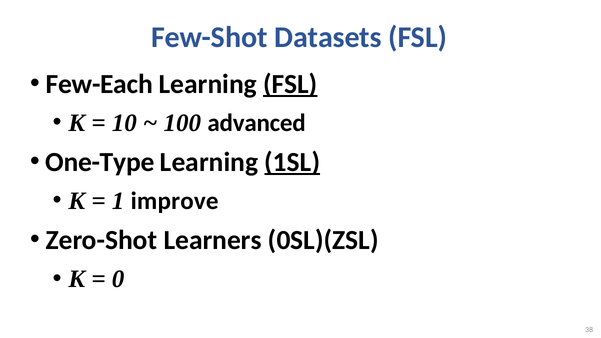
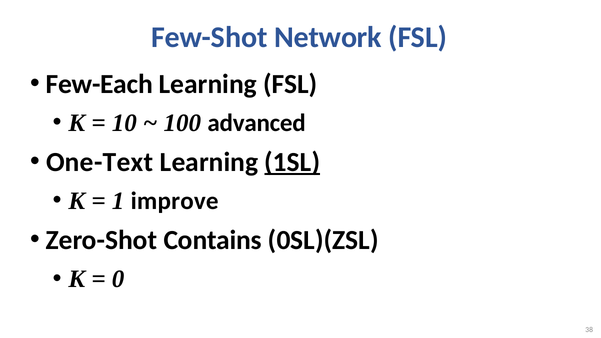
Datasets: Datasets -> Network (328, 37)
FSL underline: present -> none (290, 84)
One-Type: One-Type -> One-Text (100, 162)
Learners: Learners -> Contains (213, 240)
